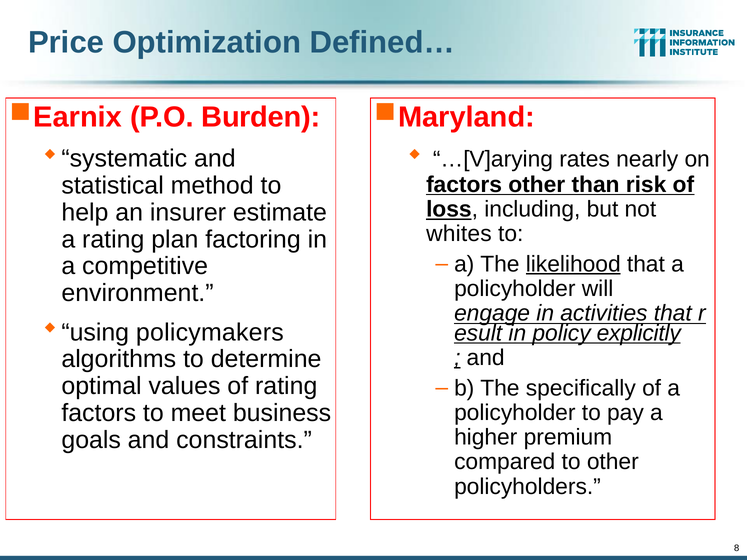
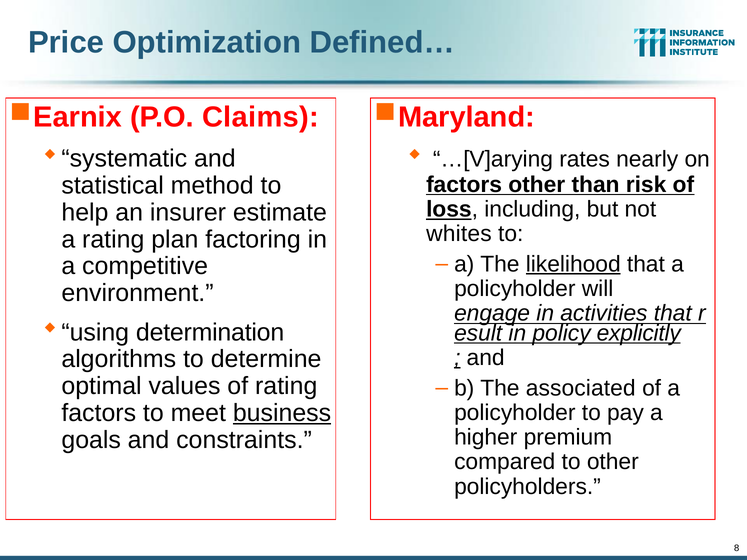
Burden: Burden -> Claims (261, 117)
policymakers: policymakers -> determination (210, 333)
specifically: specifically -> associated (581, 388)
business underline: none -> present (282, 413)
